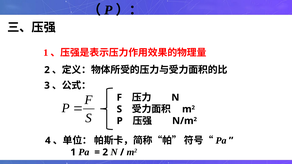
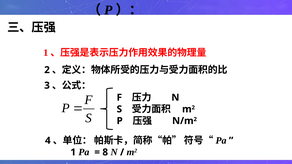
2: 2 -> 8 (105, 152)
